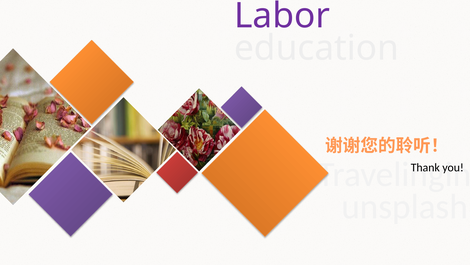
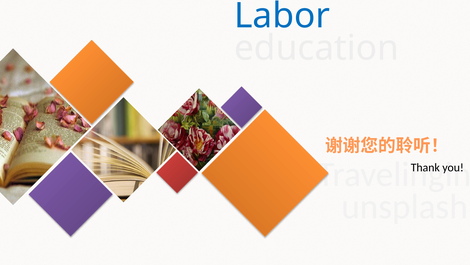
Labor colour: purple -> blue (282, 16)
